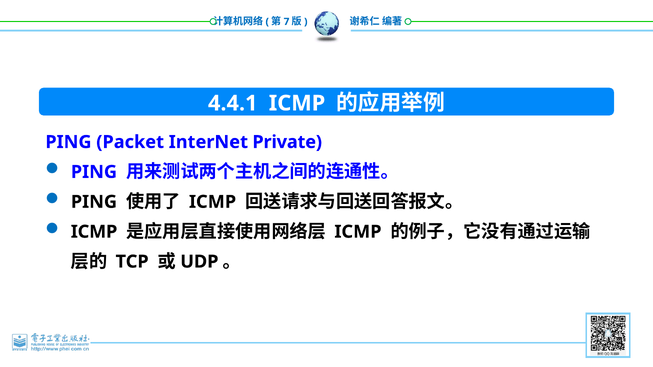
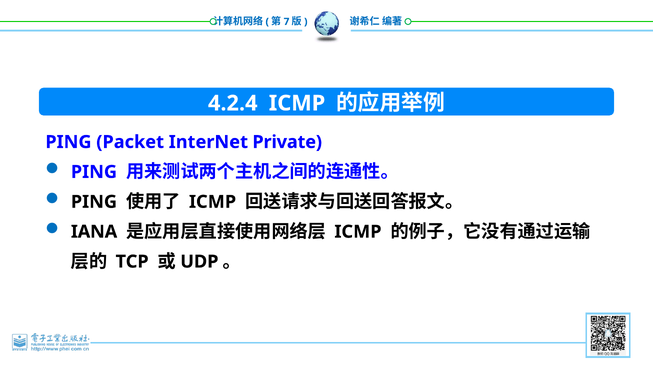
4.4.1: 4.4.1 -> 4.2.4 (233, 103)
ICMP: ICMP -> IANA (94, 232)
